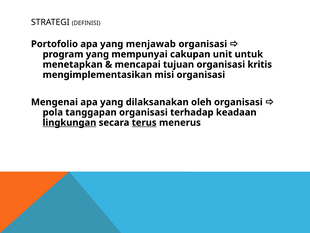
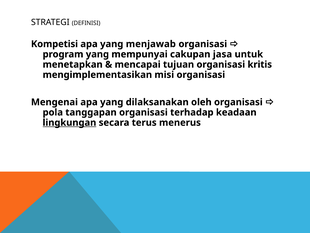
Portofolio: Portofolio -> Kompetisi (55, 44)
unit: unit -> jasa (222, 54)
terus underline: present -> none (144, 122)
